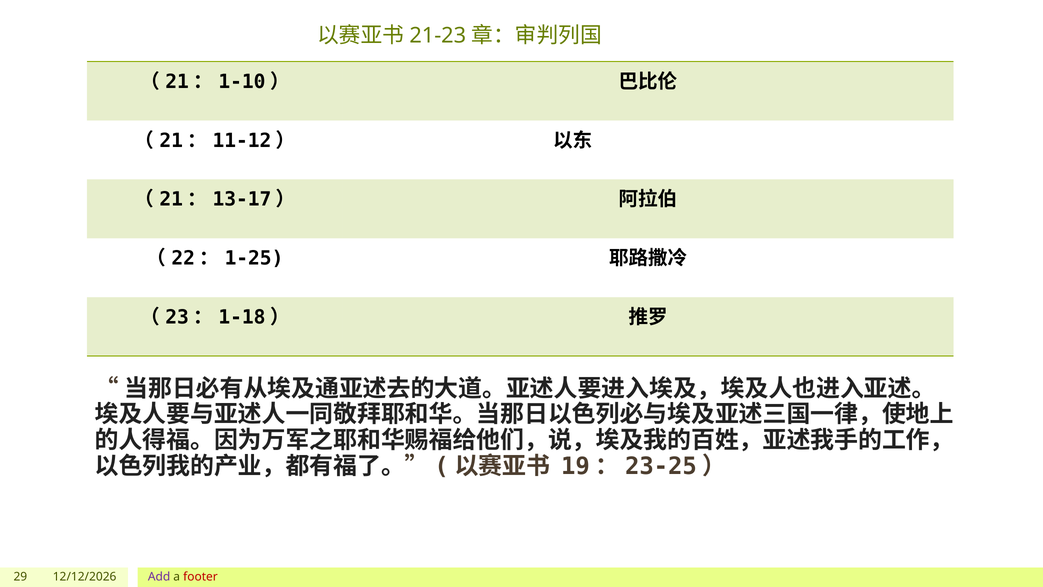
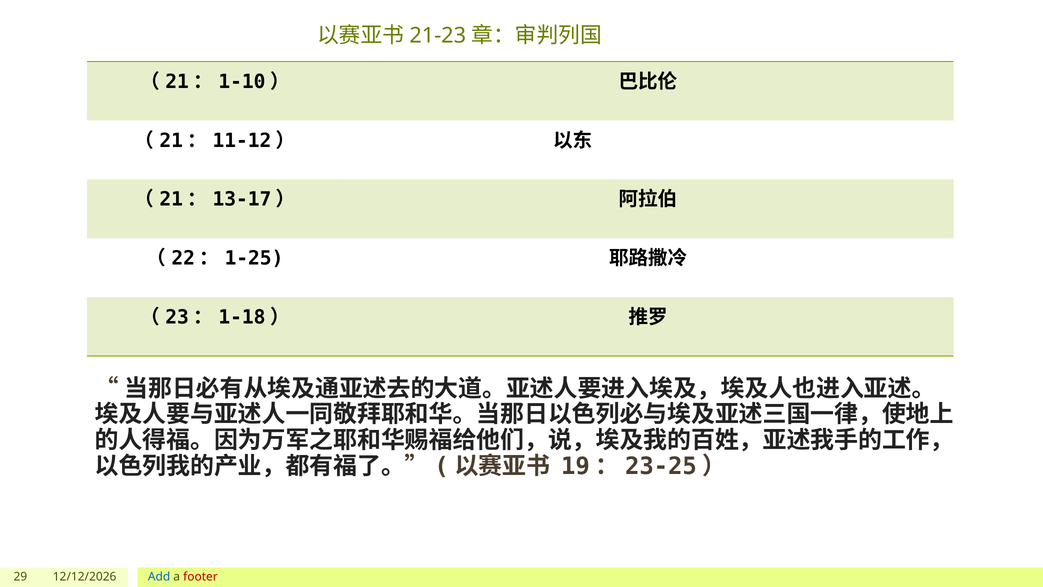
Add colour: purple -> blue (159, 577)
